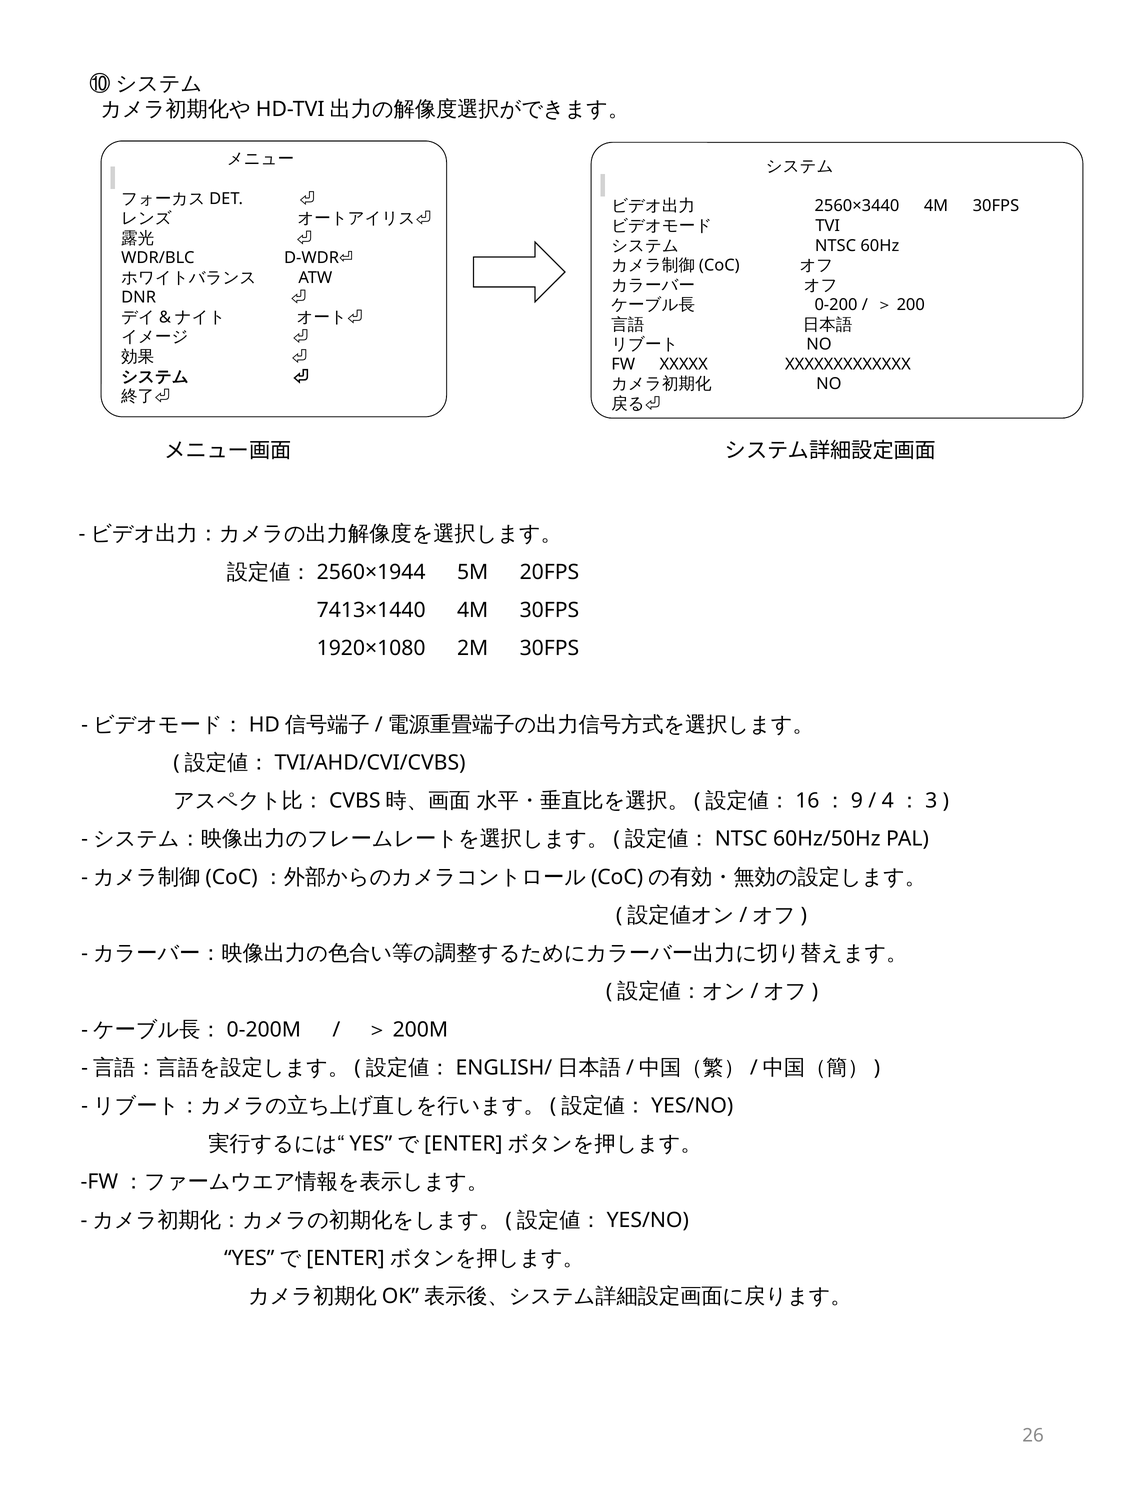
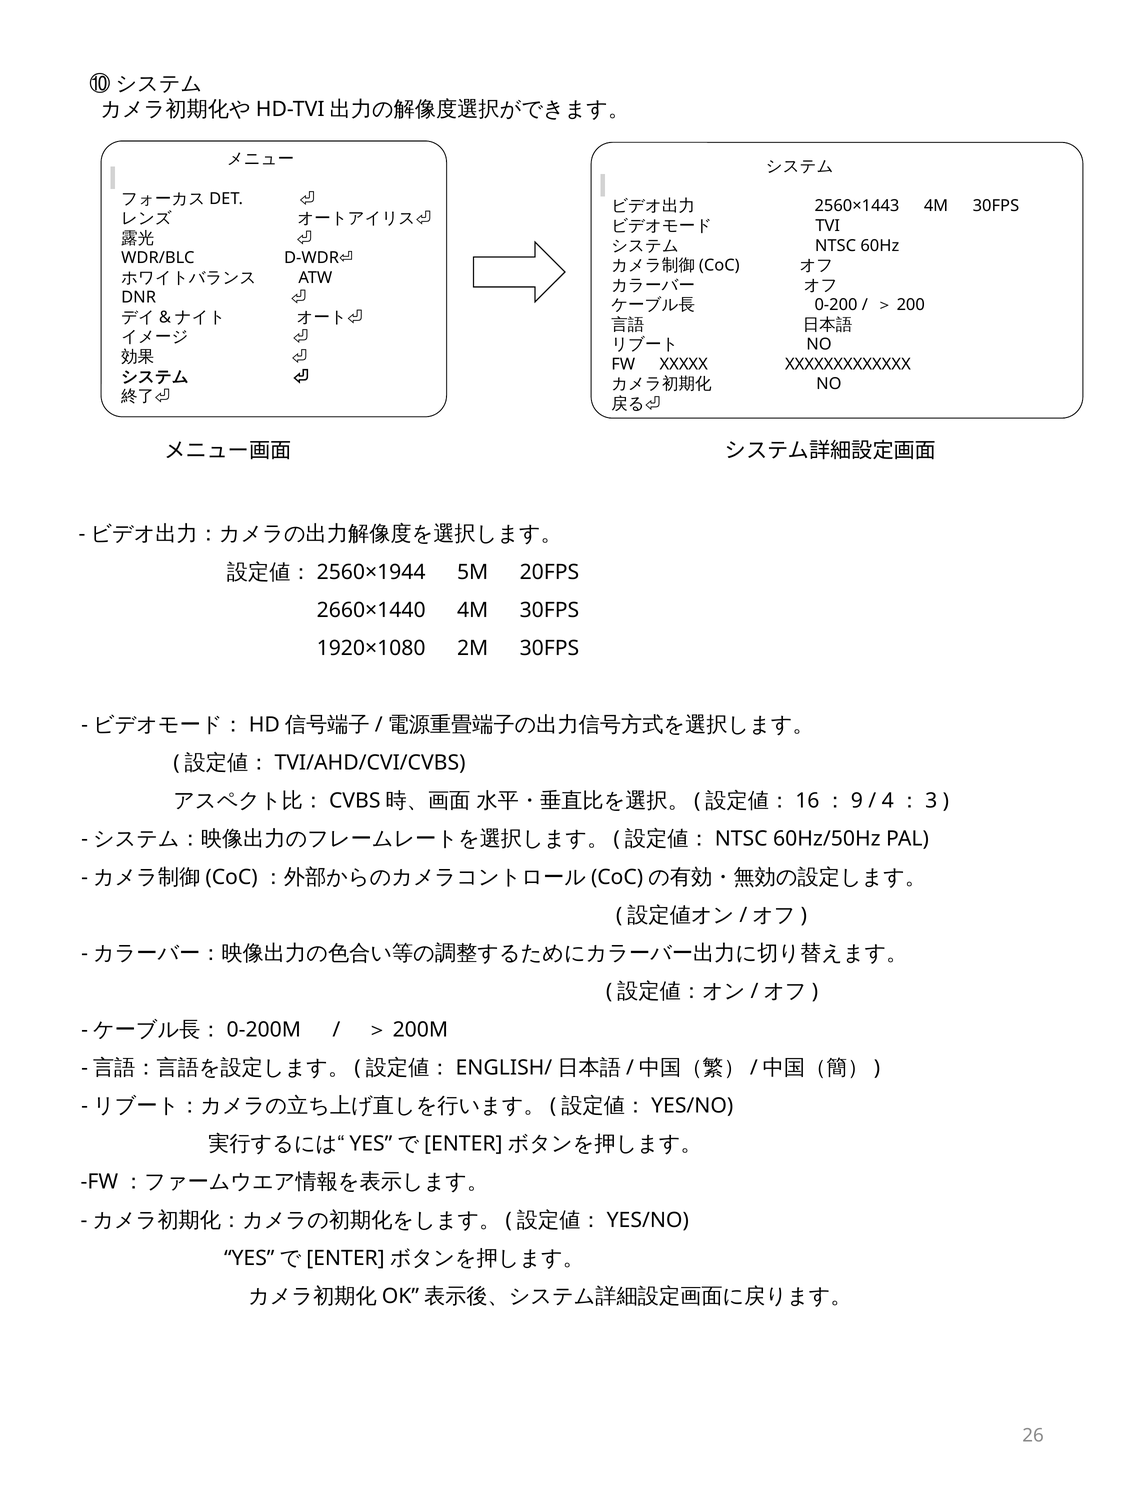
2560×3440: 2560×3440 -> 2560×1443 (857, 206)
7413×1440: 7413×1440 -> 2660×1440 (371, 610)
